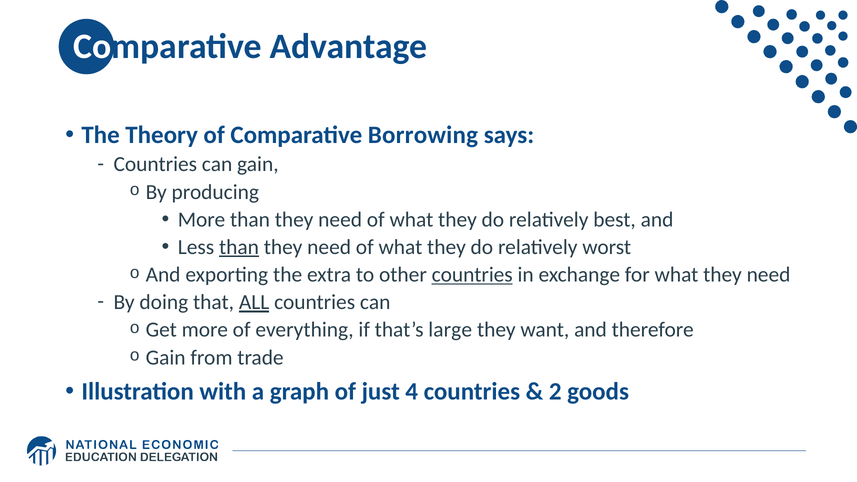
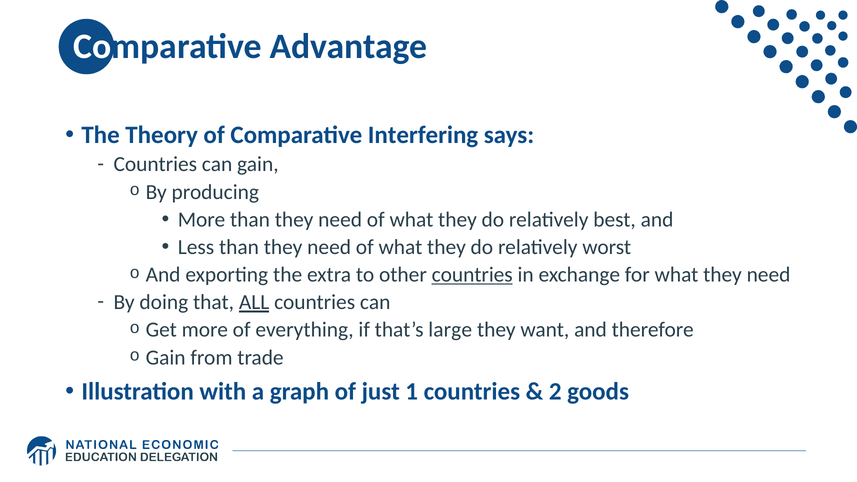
Borrowing: Borrowing -> Interfering (423, 135)
than underline: present -> none (239, 247)
4: 4 -> 1 (412, 391)
